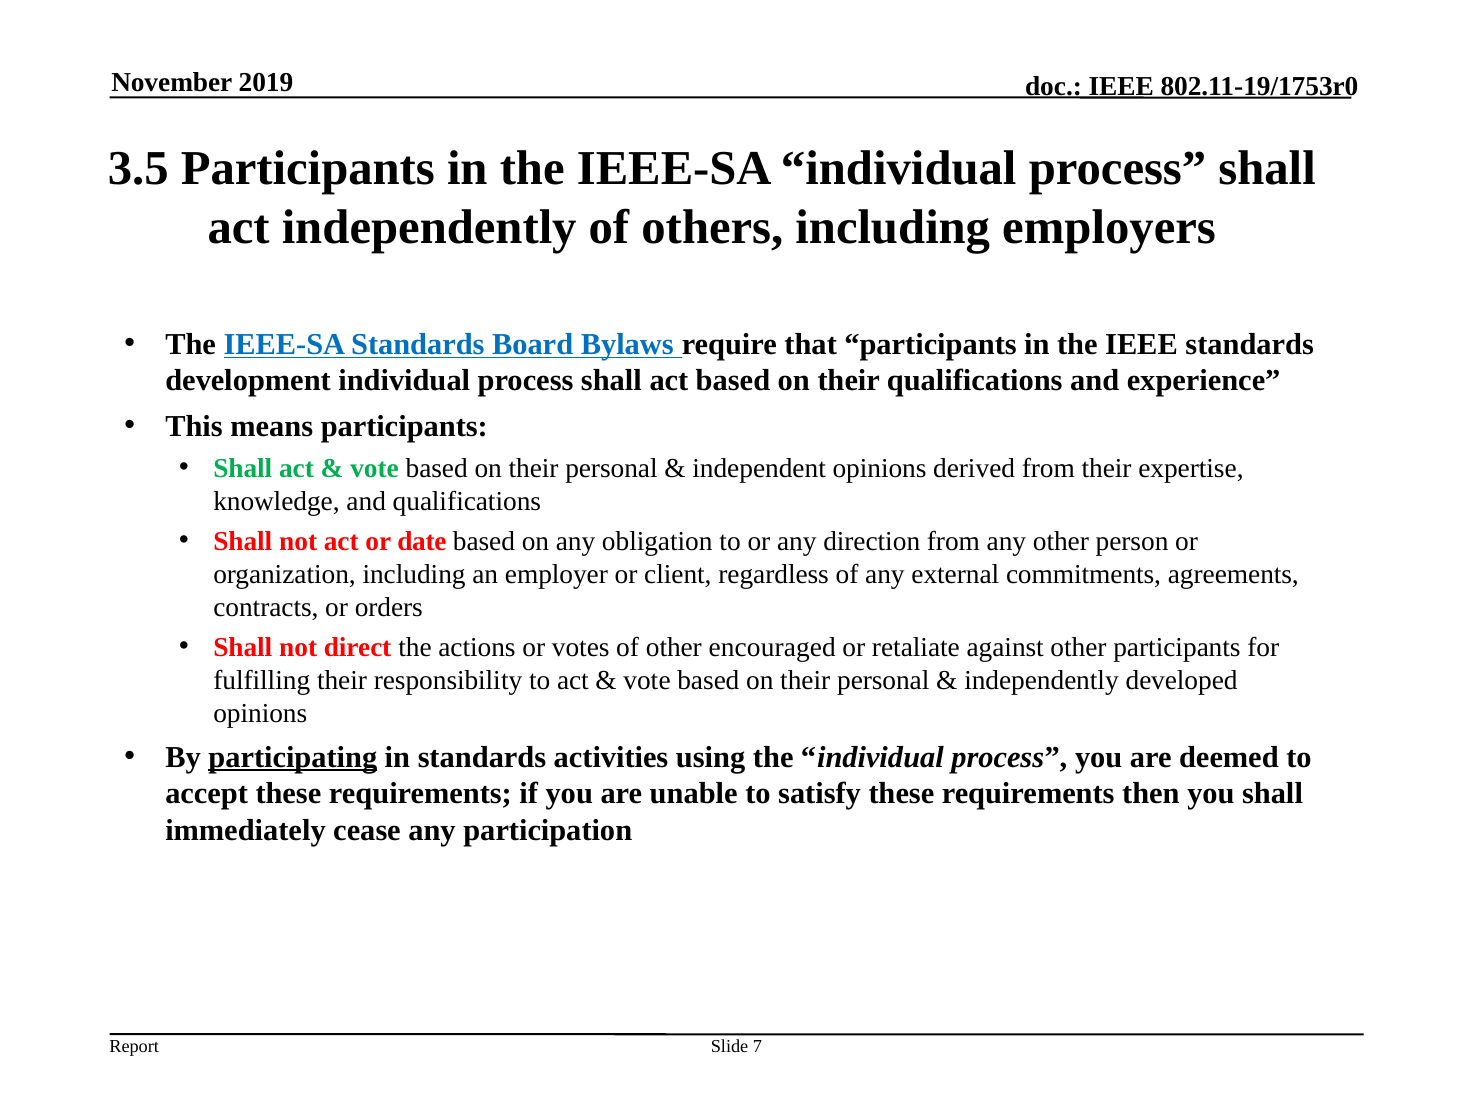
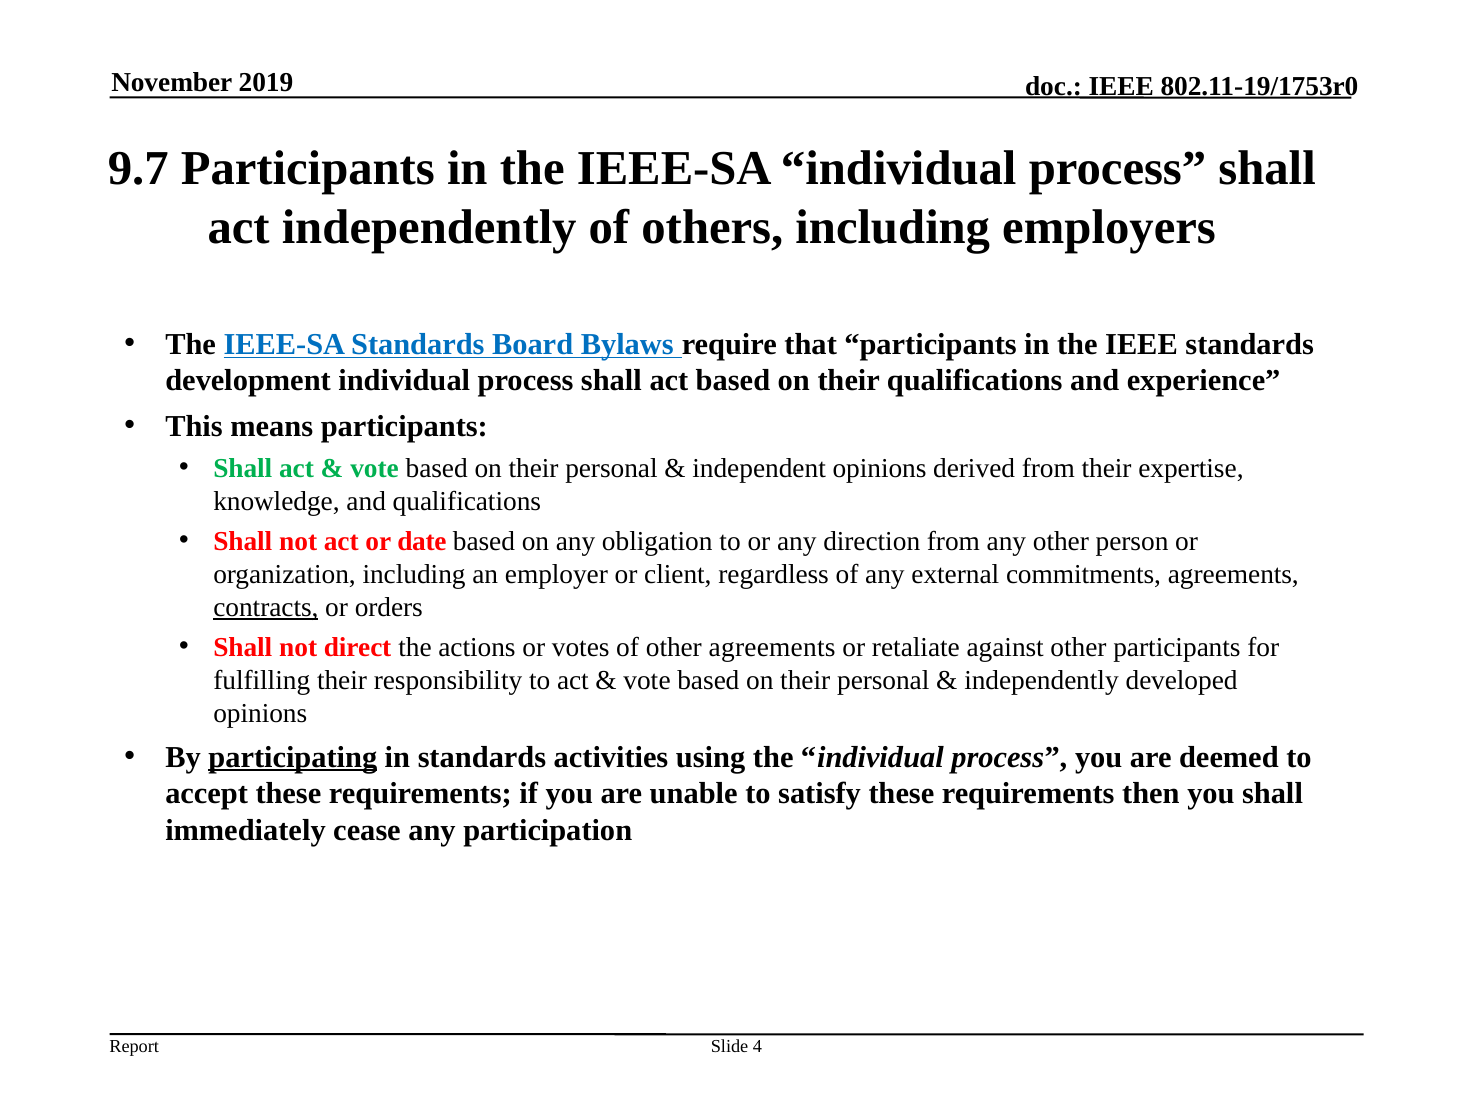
3.5: 3.5 -> 9.7 (138, 169)
contracts underline: none -> present (266, 608)
other encouraged: encouraged -> agreements (772, 648)
7: 7 -> 4 (757, 1047)
